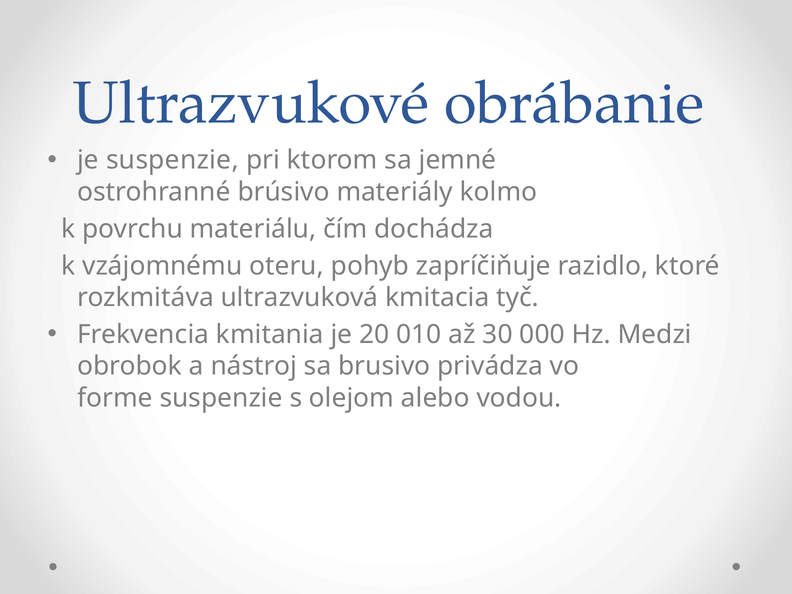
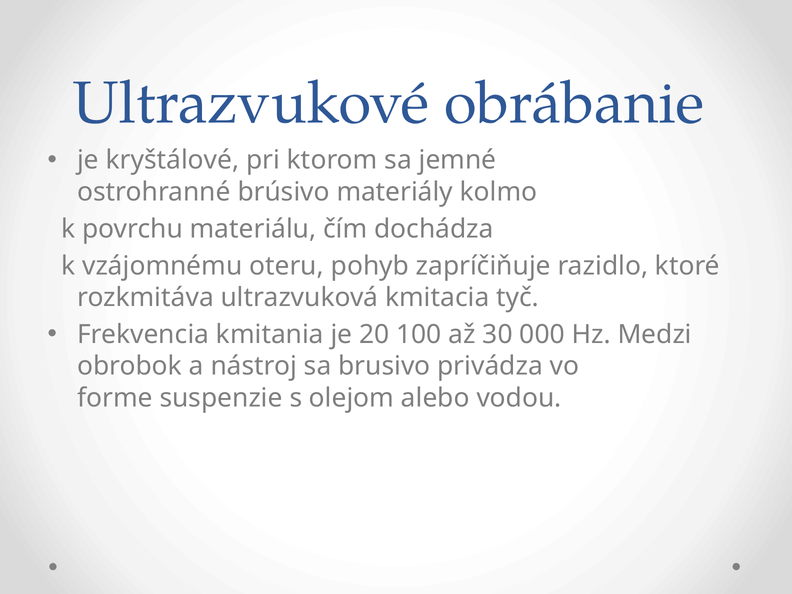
je suspenzie: suspenzie -> kryštálové (173, 160)
010: 010 -> 100 (419, 334)
